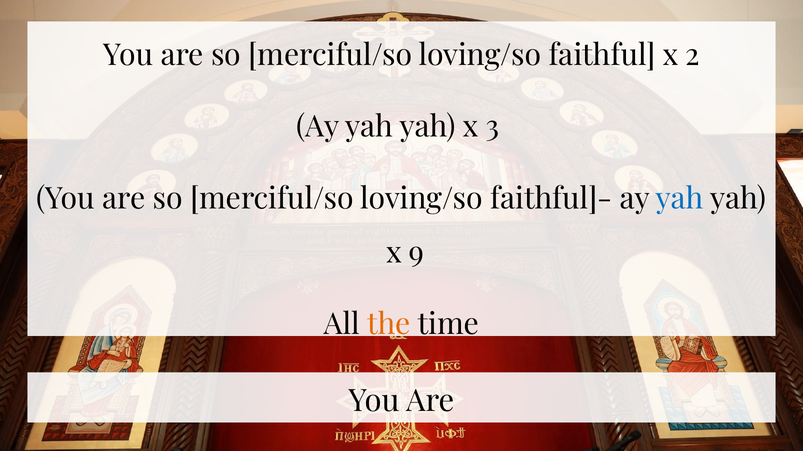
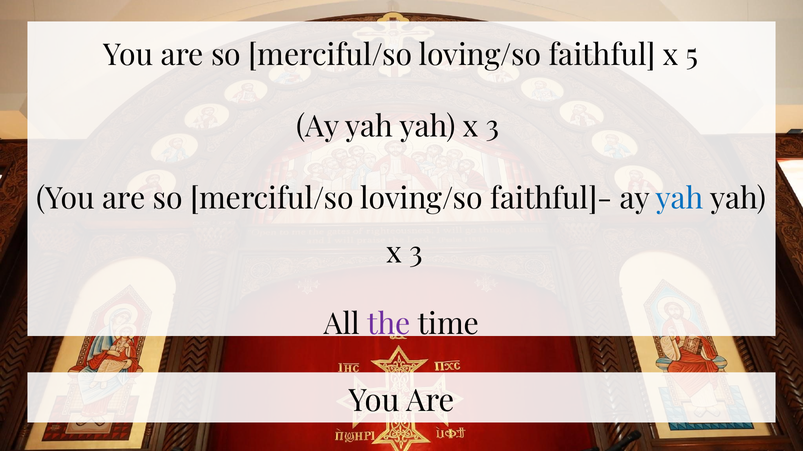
2: 2 -> 5 (692, 55)
9: 9 -> 3 (416, 253)
the colour: orange -> purple (389, 325)
